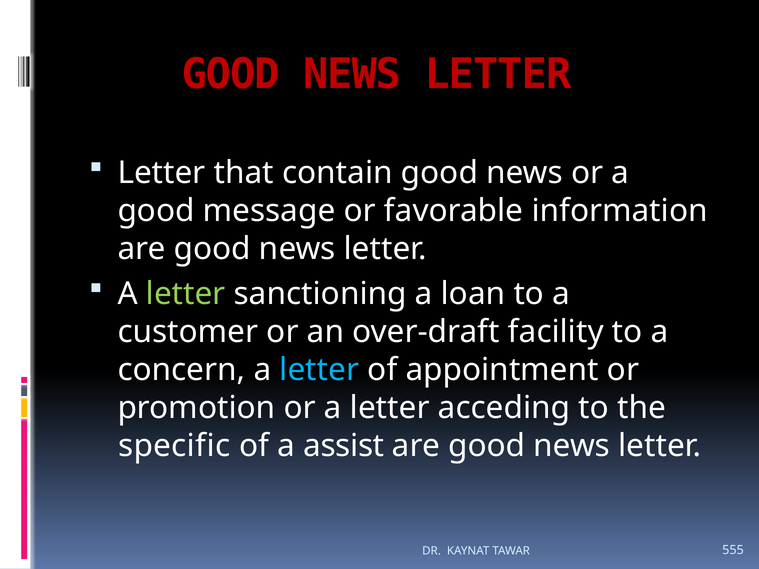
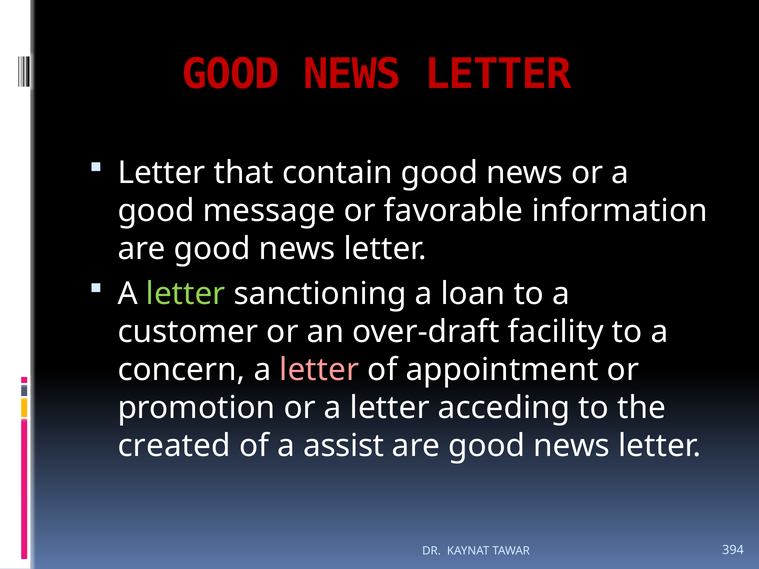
letter colour: light blue -> pink (319, 370)
specific: specific -> created (174, 446)
555: 555 -> 394 (733, 550)
